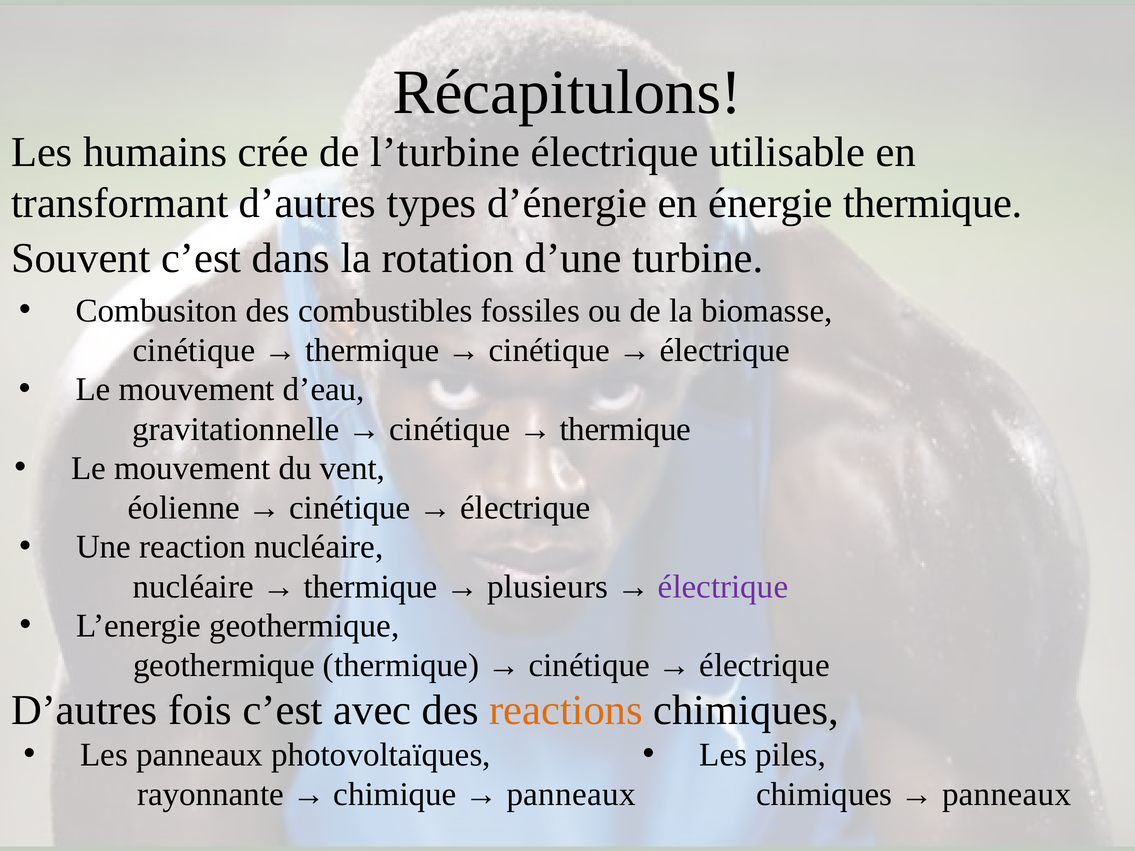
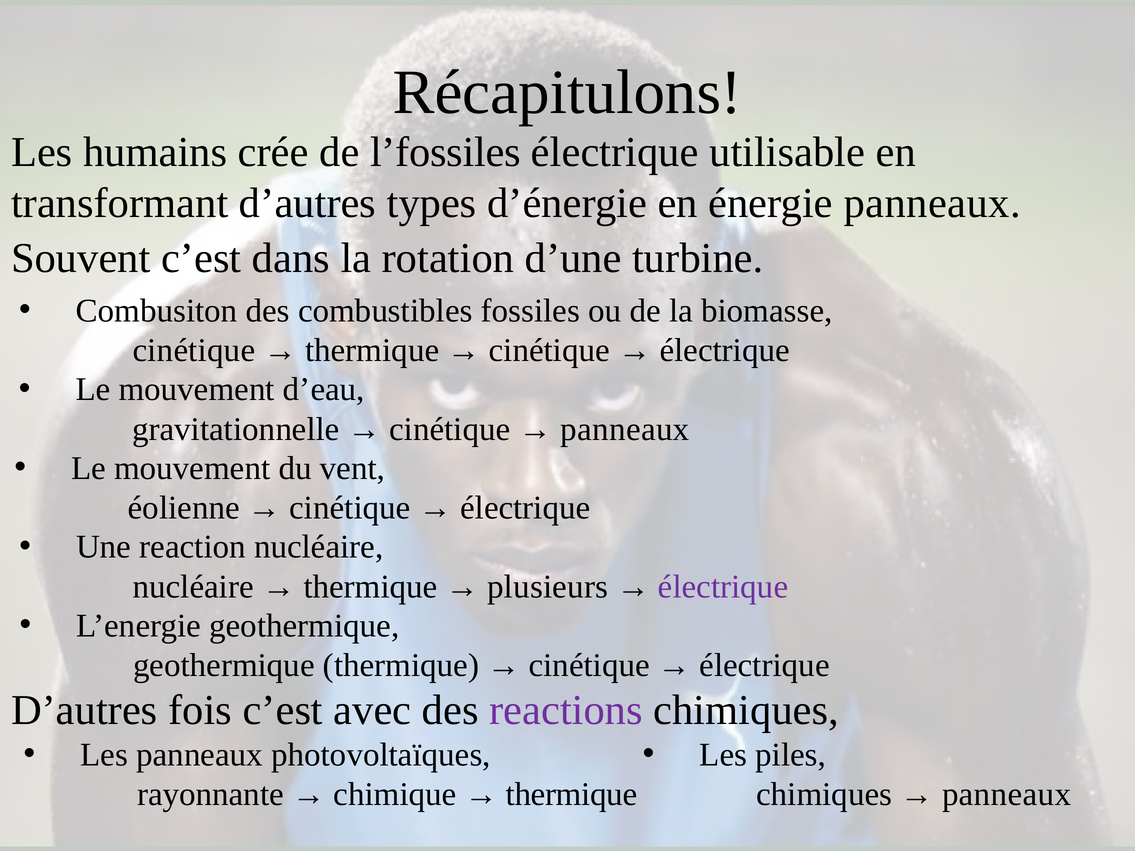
l’turbine: l’turbine -> l’fossiles (445, 152)
énergie thermique: thermique -> panneaux (932, 203)
thermique: thermique -> panneaux (625, 429)
reactions colour: orange -> purple (566, 710)
panneaux: panneaux -> thermique (571, 795)
